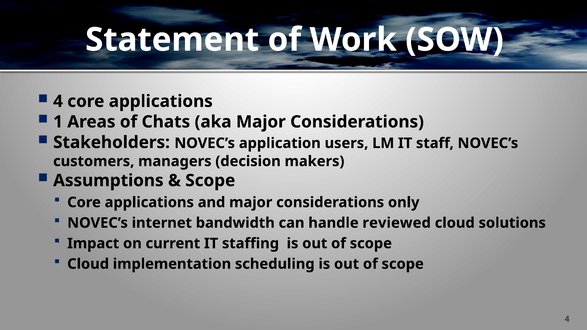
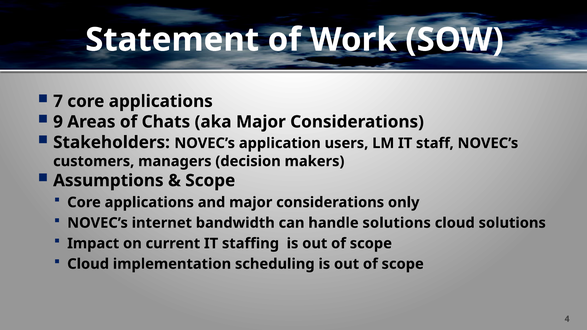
4: 4 -> 7 (58, 101)
1: 1 -> 9 (58, 122)
handle reviewed: reviewed -> solutions (397, 223)
